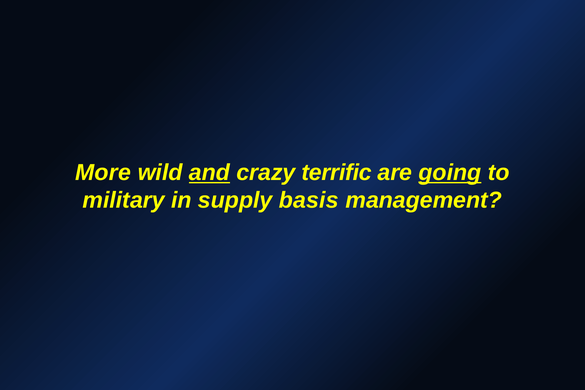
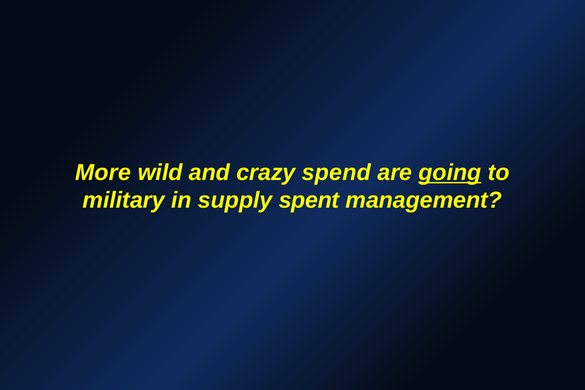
and underline: present -> none (209, 173)
terrific: terrific -> spend (336, 173)
basis: basis -> spent (309, 200)
